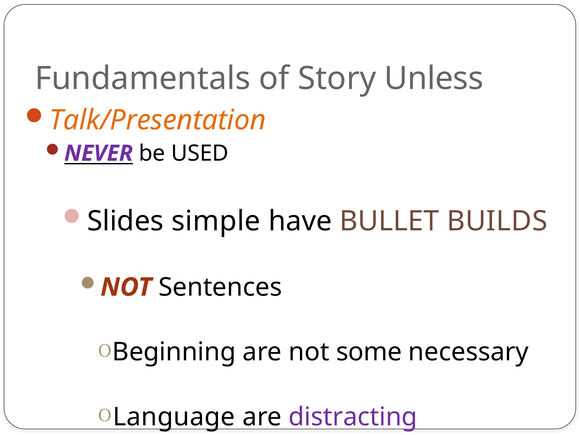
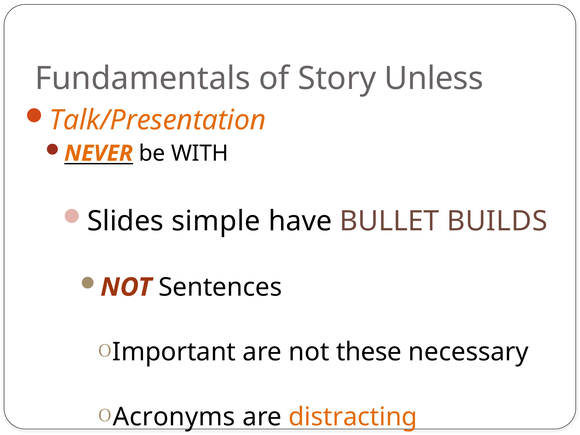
NEVER colour: purple -> orange (99, 153)
USED: USED -> WITH (200, 153)
Beginning: Beginning -> Important (174, 352)
some: some -> these (369, 352)
Language: Language -> Acronyms (174, 417)
distracting colour: purple -> orange (353, 417)
